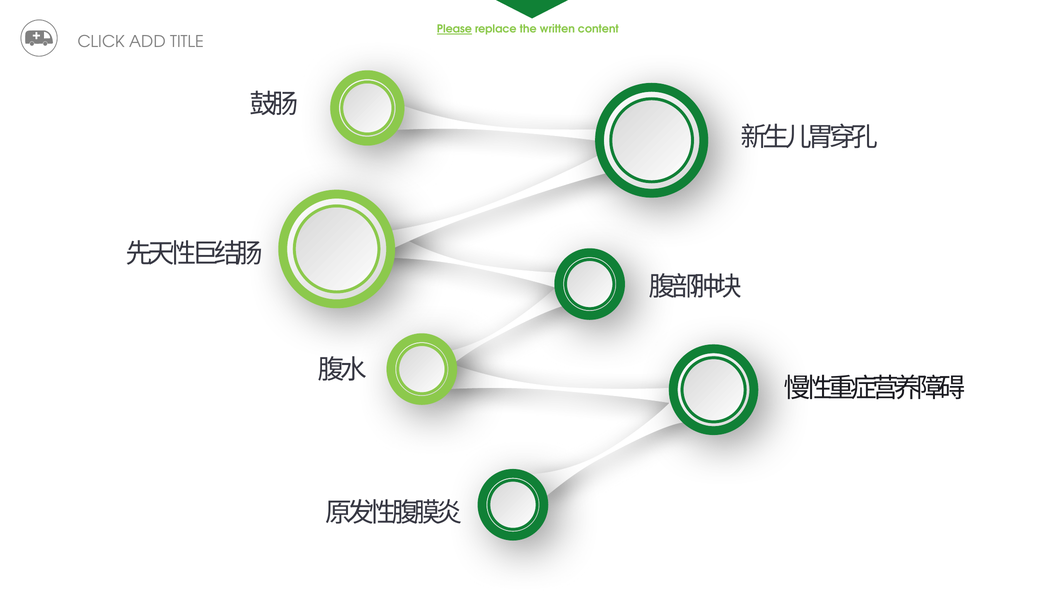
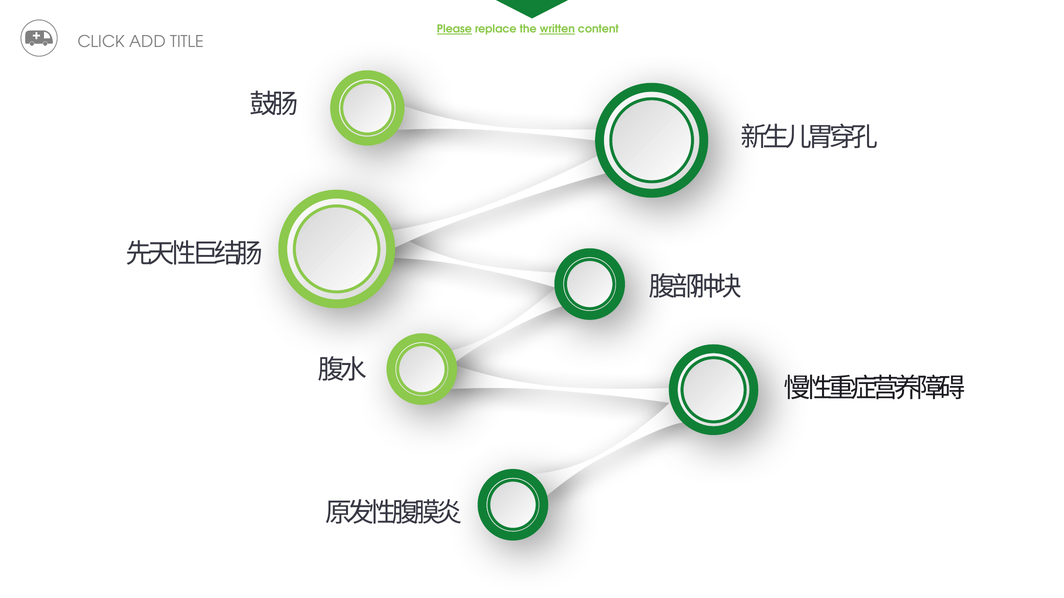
written underline: none -> present (557, 29)
